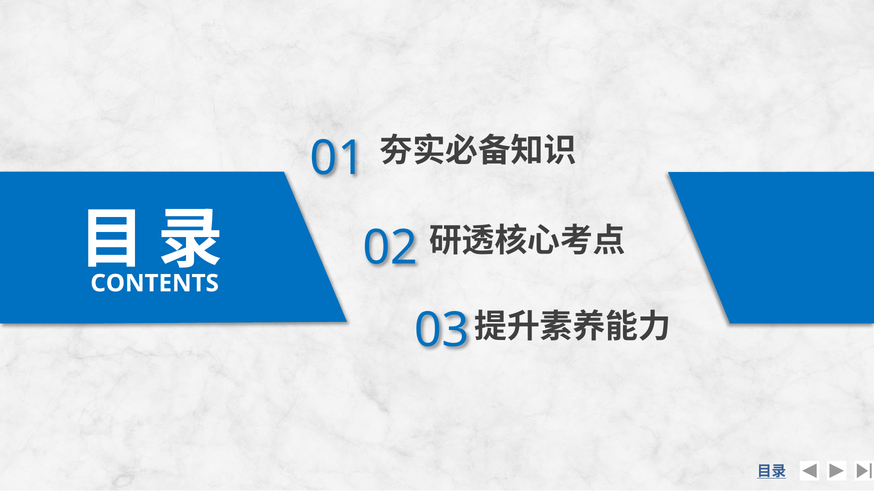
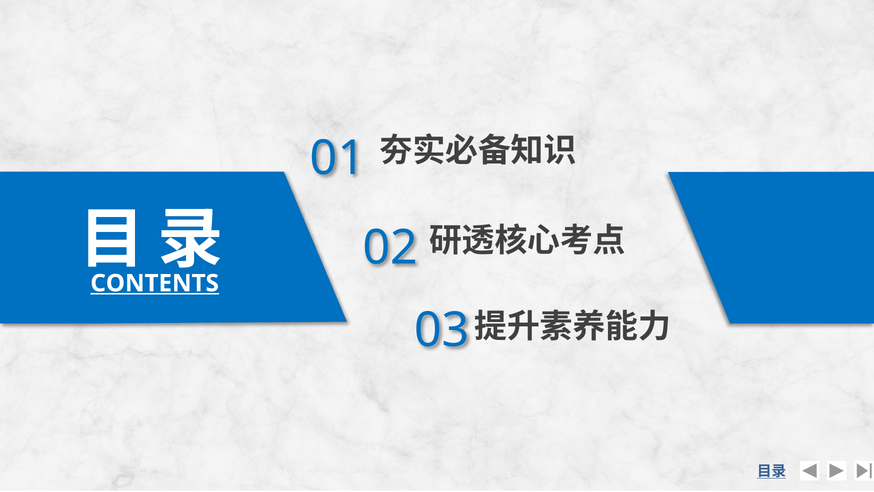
CONTENTS underline: none -> present (155, 283)
